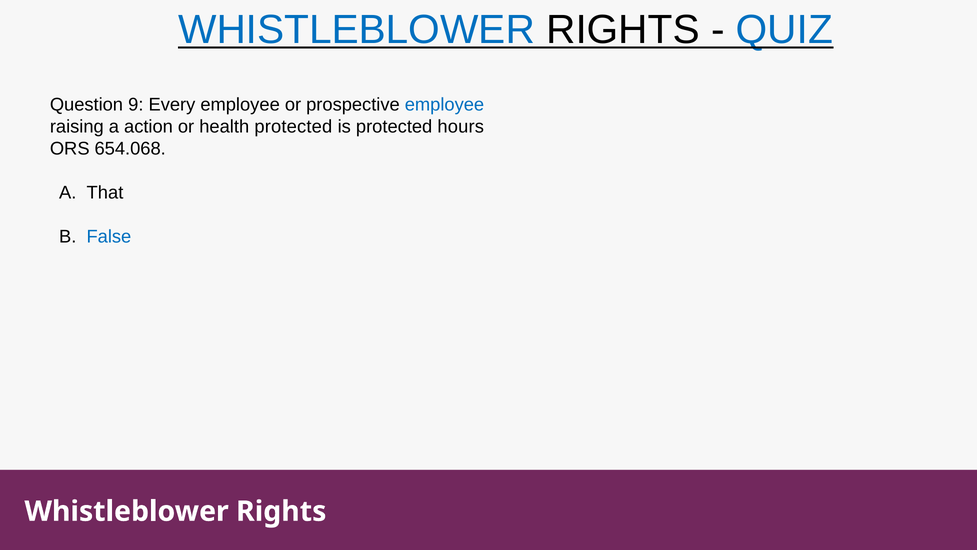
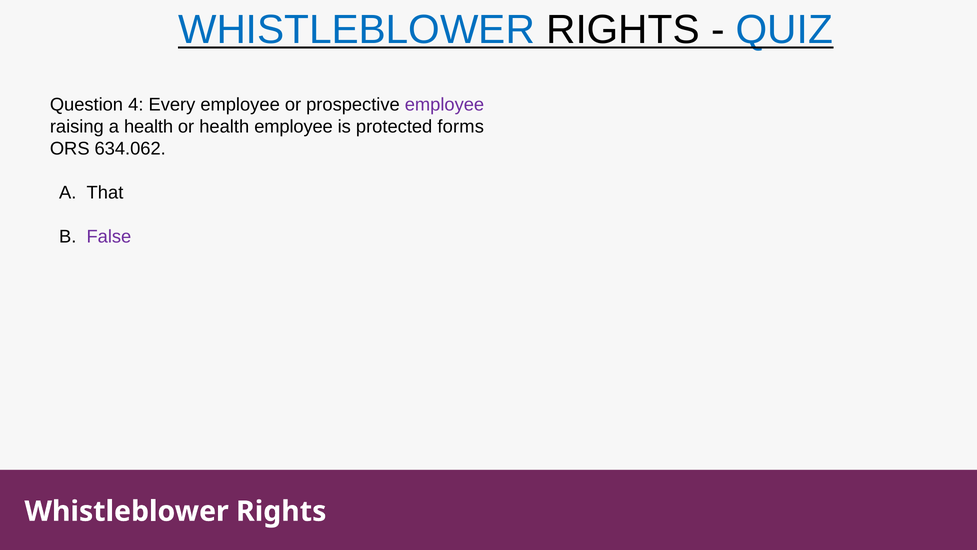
9: 9 -> 4 (136, 104)
employee colour: blue -> purple (444, 104)
a action: action -> health (149, 126)
health protected: protected -> employee (294, 126)
hours: hours -> forms (461, 126)
654.068: 654.068 -> 634.062 (130, 148)
False colour: blue -> purple (109, 236)
